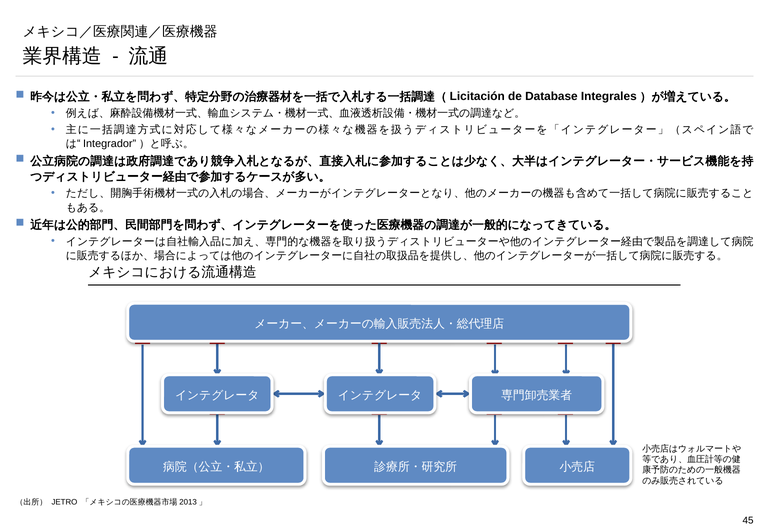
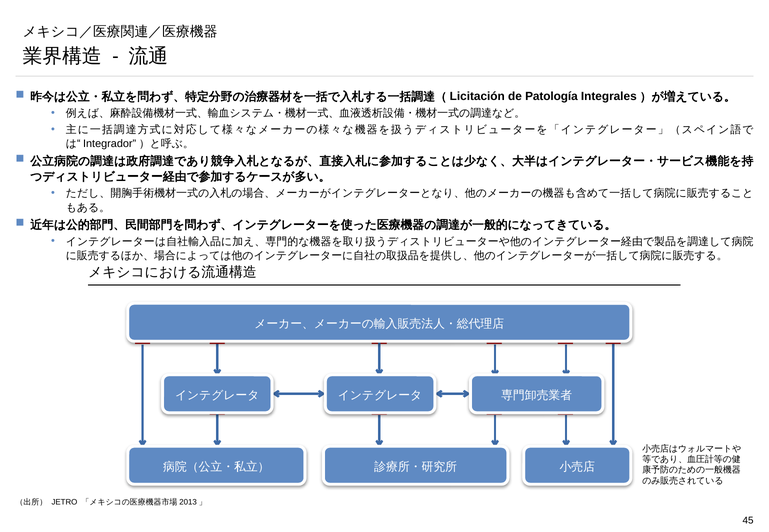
Database: Database -> Patología (551, 97)
